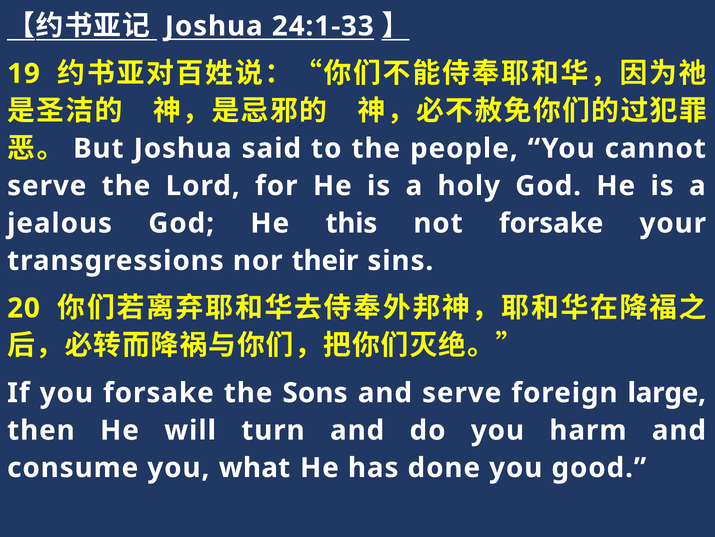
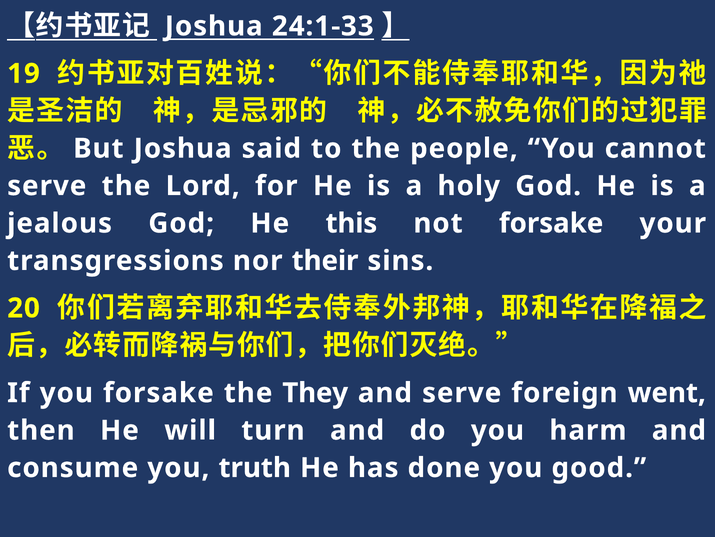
Sons: Sons -> They (315, 392)
large: large -> went (667, 392)
what: what -> truth (255, 467)
